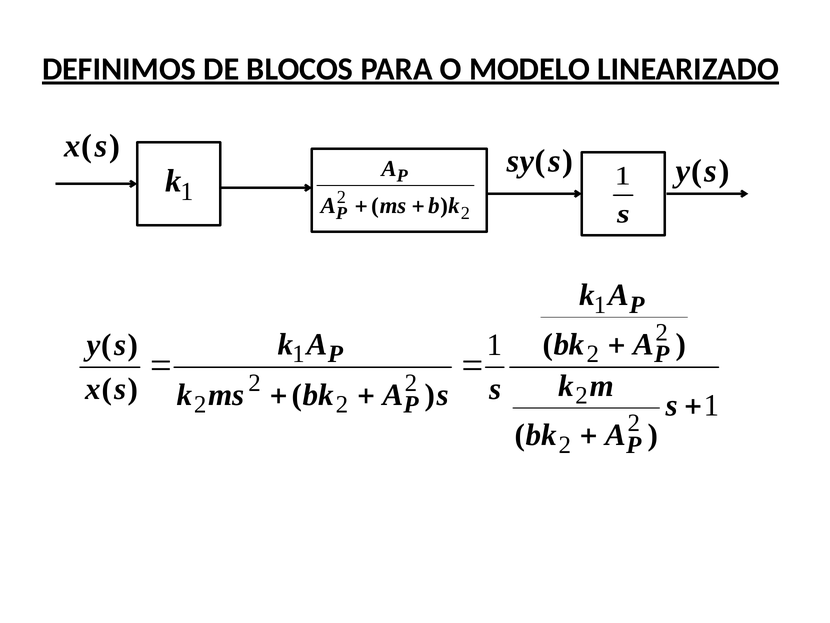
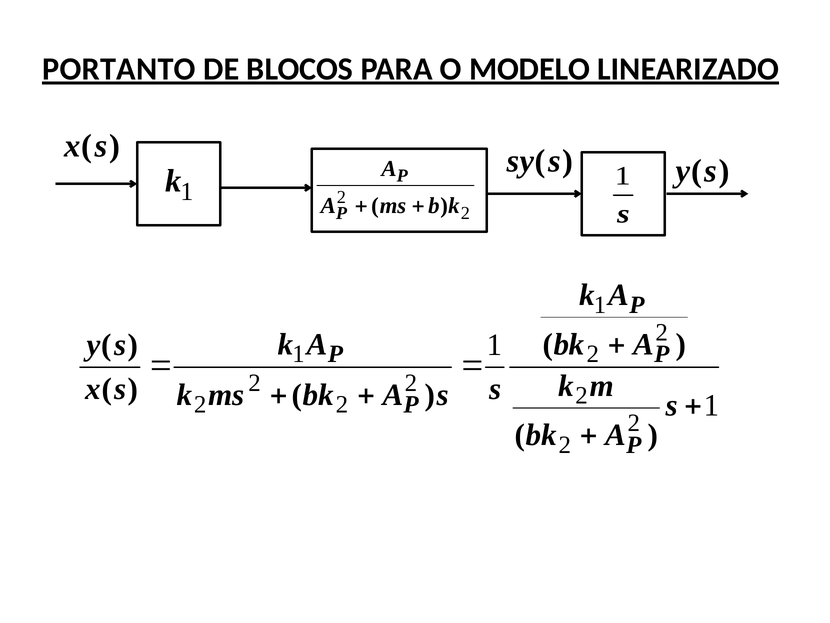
DEFINIMOS: DEFINIMOS -> PORTANTO (119, 69)
